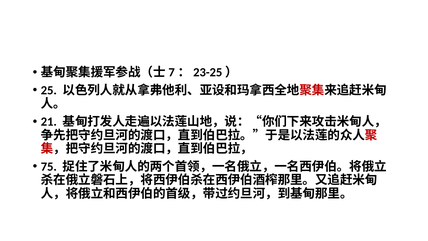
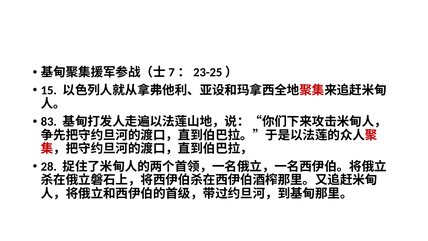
25: 25 -> 15 (49, 90)
21: 21 -> 83 (49, 122)
75: 75 -> 28 (49, 166)
